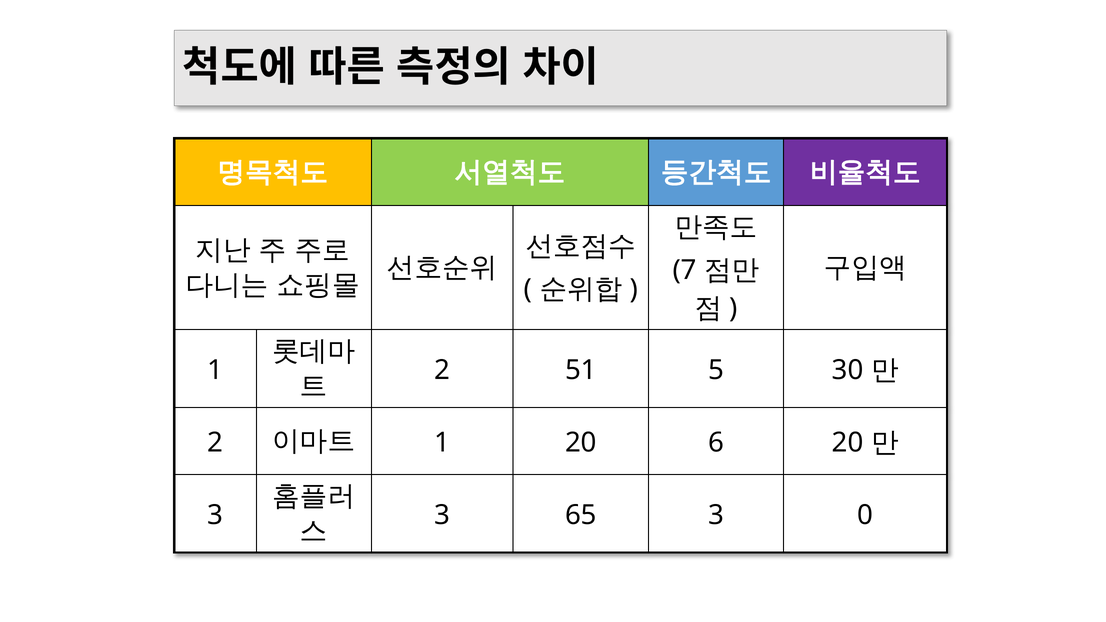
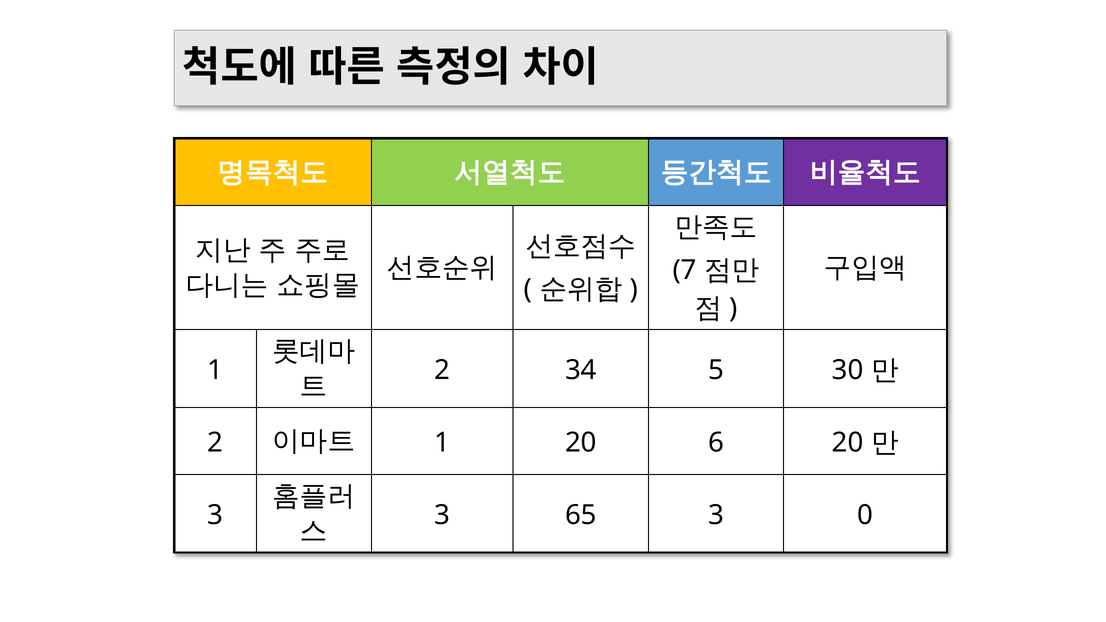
51: 51 -> 34 (581, 370)
